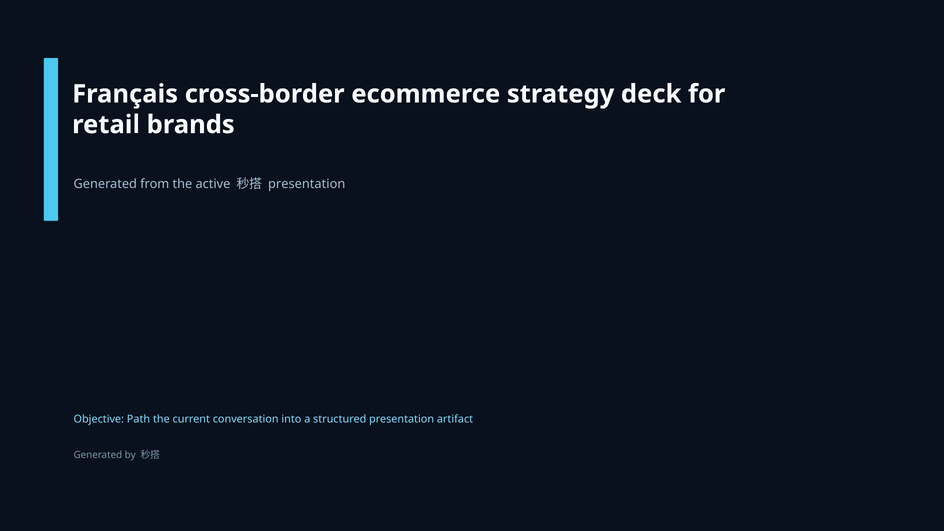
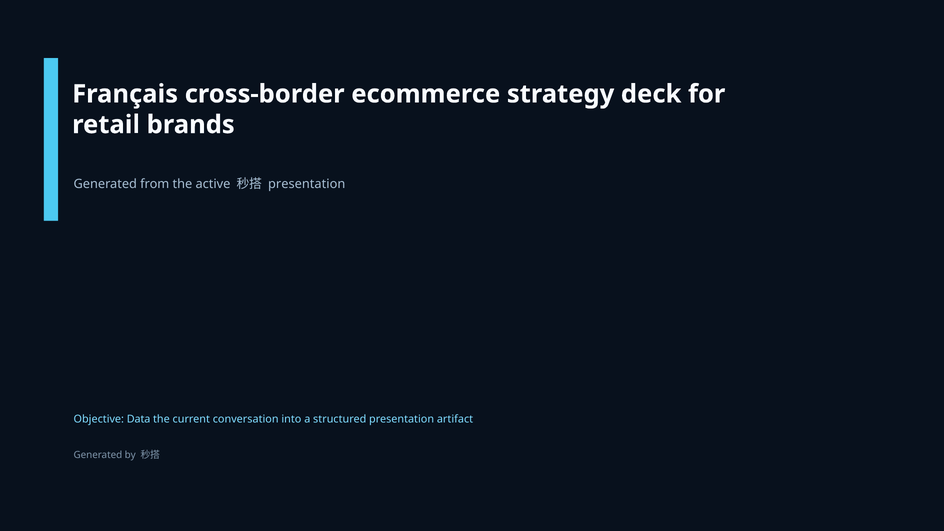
Path: Path -> Data (139, 419)
